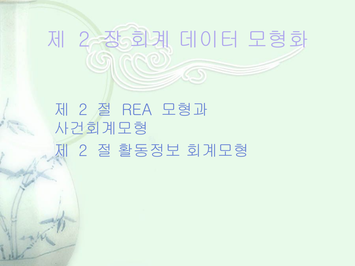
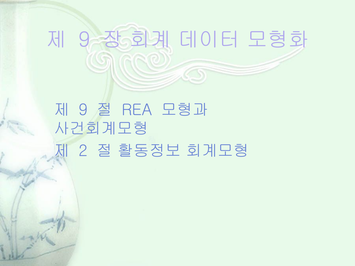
2: 2 -> 9 (84, 40)
2: 2 -> 9 (83, 110)
